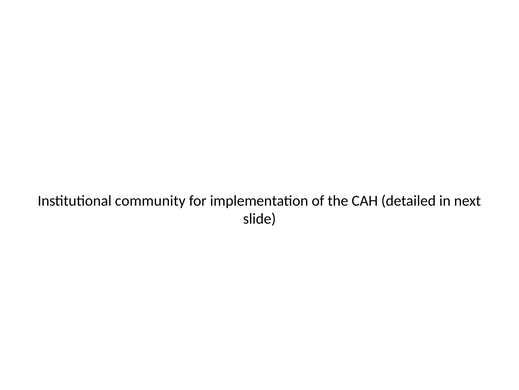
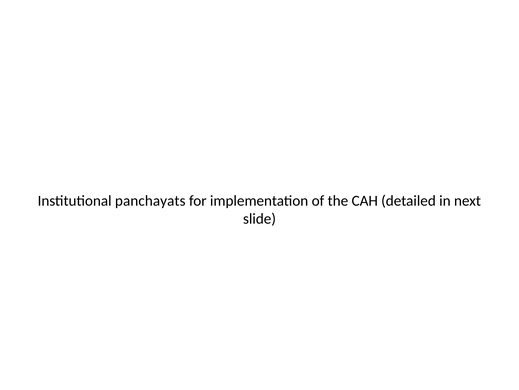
community: community -> panchayats (150, 200)
